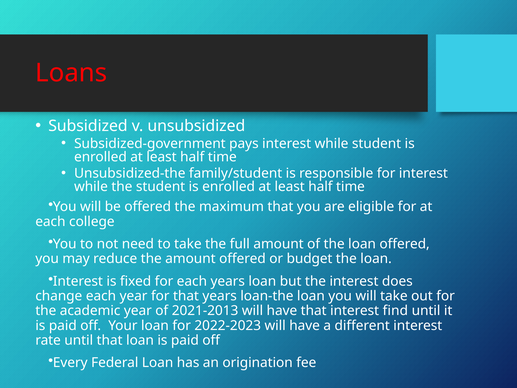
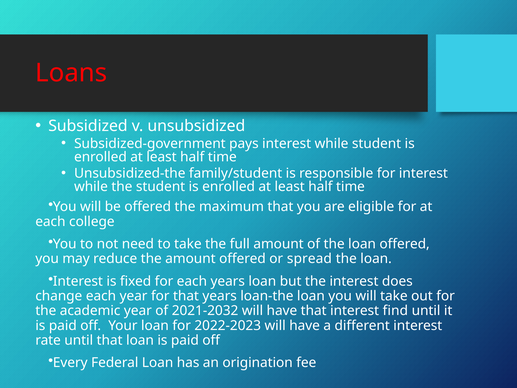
budget: budget -> spread (309, 259)
2021-2013: 2021-2013 -> 2021-2032 (205, 311)
